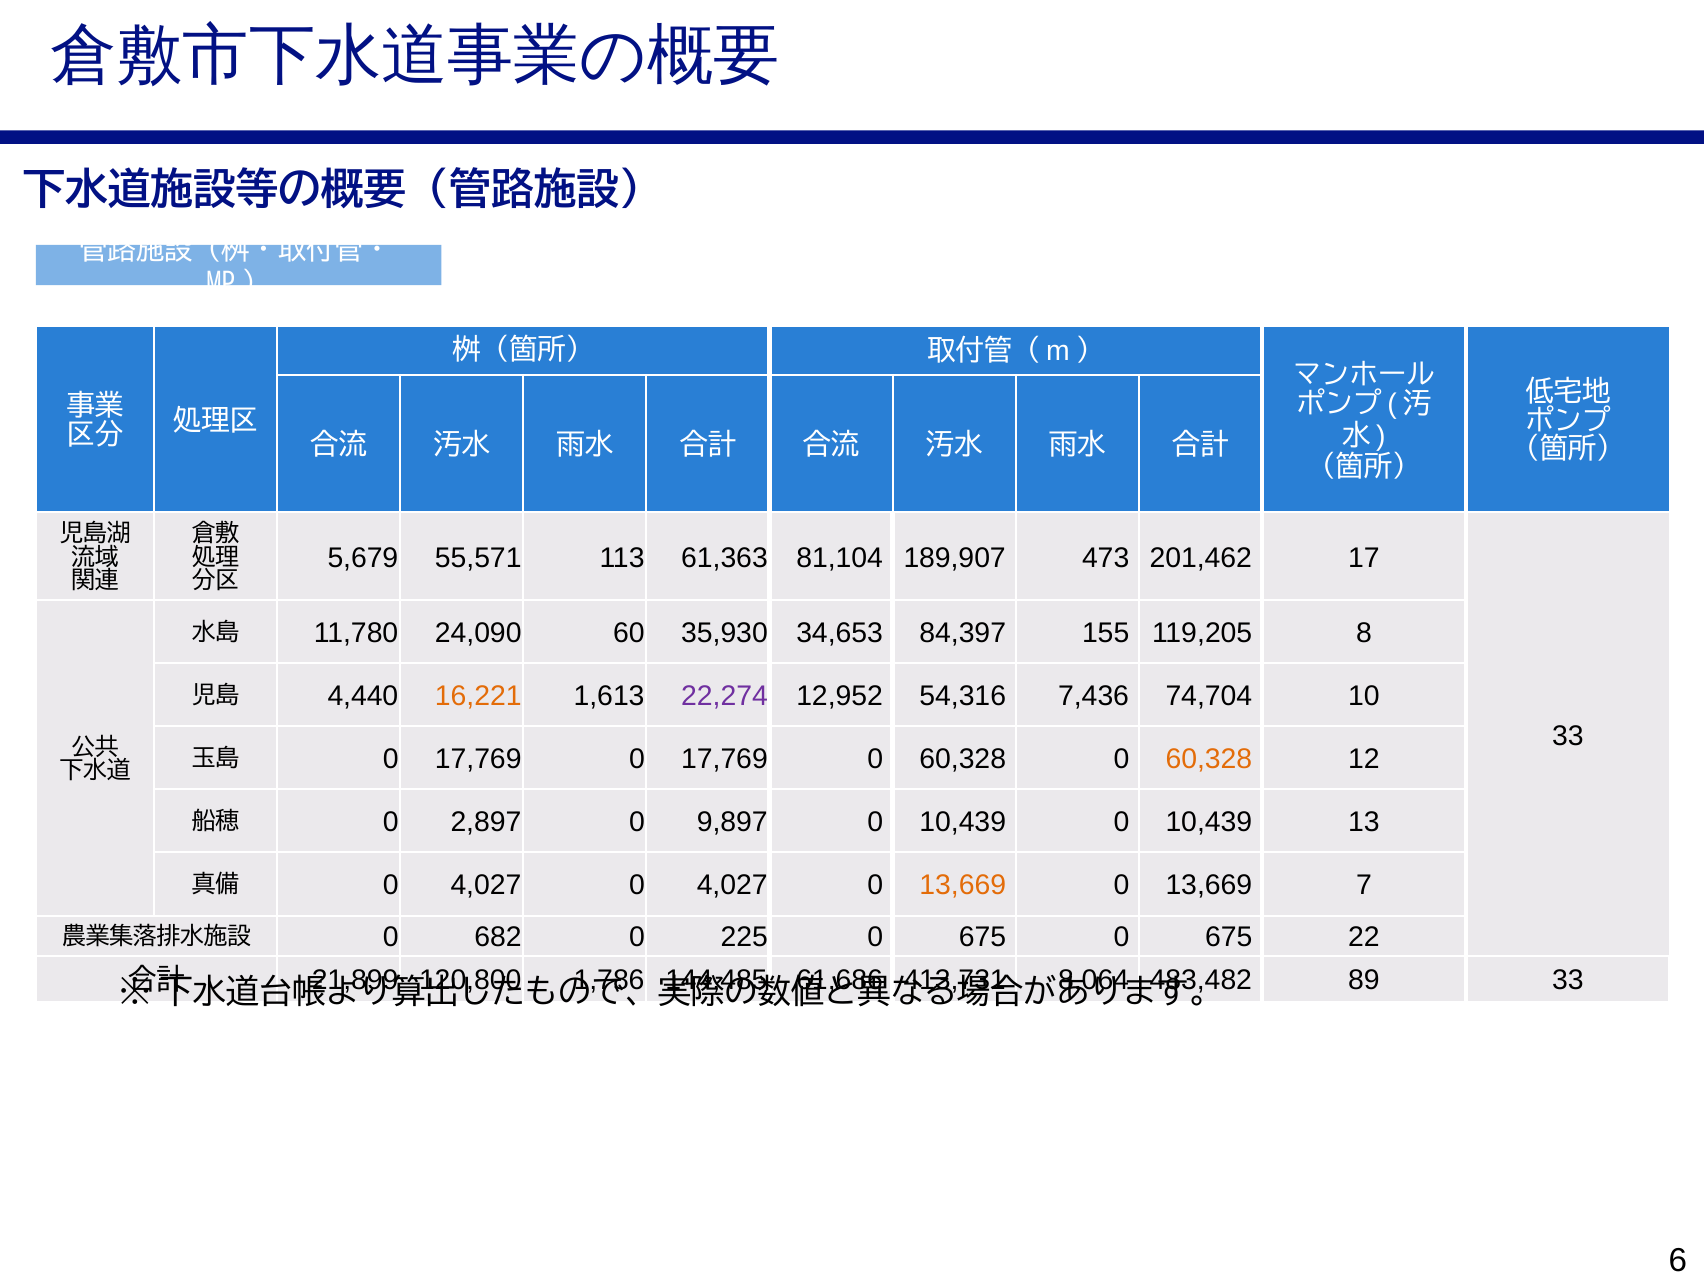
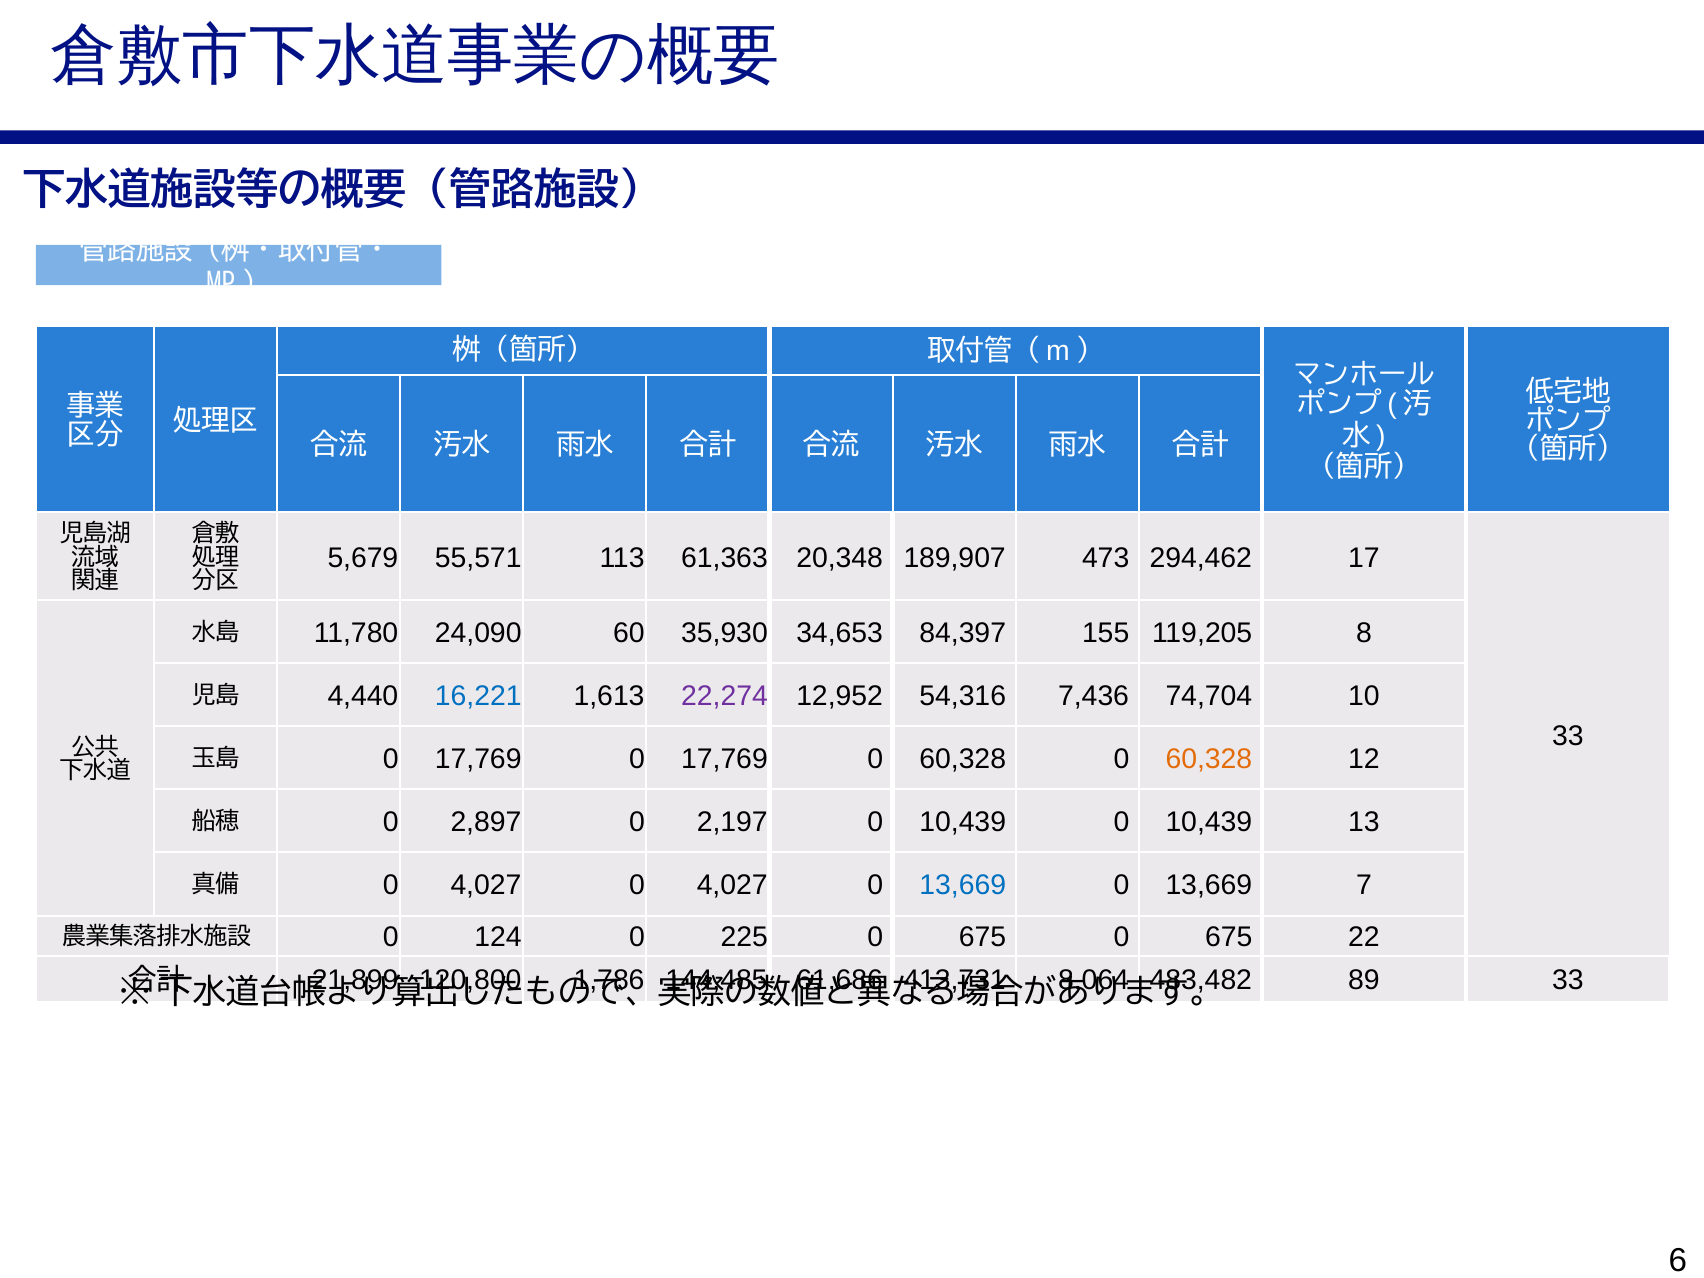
81,104: 81,104 -> 20,348 (840, 558)
201,462: 201,462 -> 294,462 (1201, 558)
16,221 colour: orange -> blue (478, 696)
9,897: 9,897 -> 2,197 (732, 822)
13,669 colour: orange -> blue (963, 885)
682: 682 -> 124 (498, 937)
